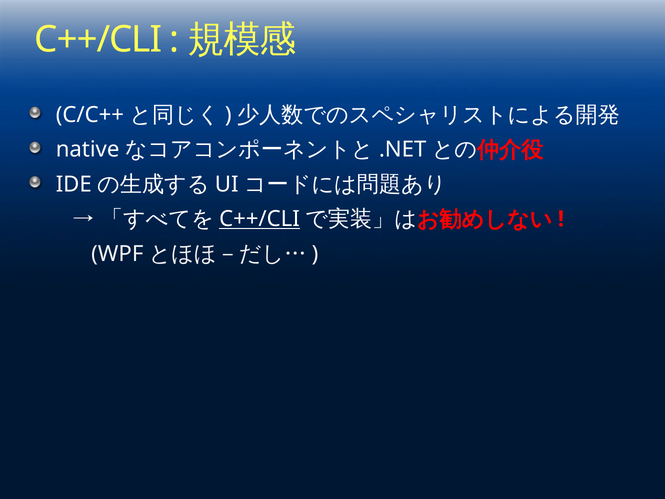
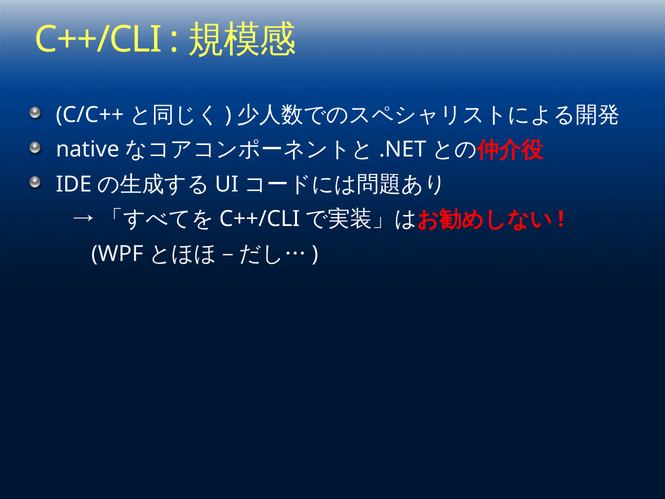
C++/CLI underline: present -> none (259, 219)
